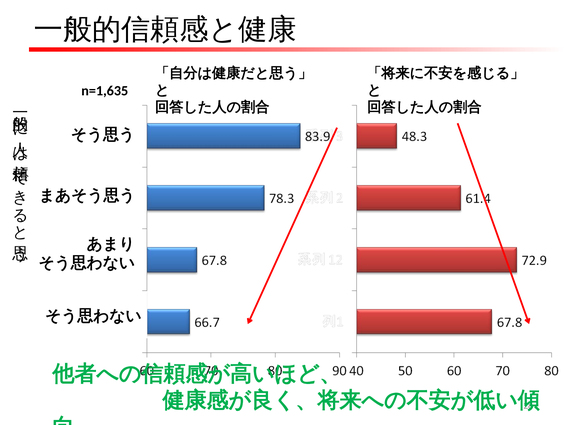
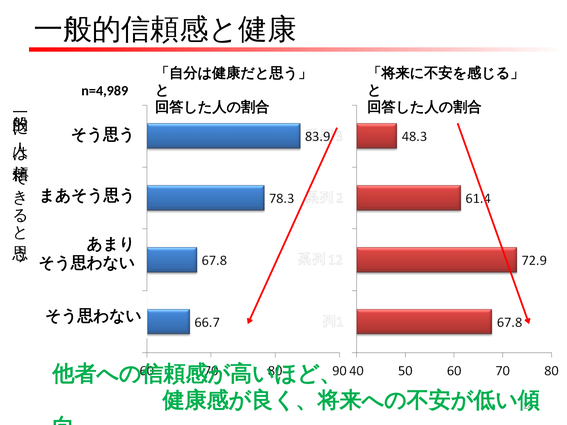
n=1,635: n=1,635 -> n=4,989 (105, 91)
